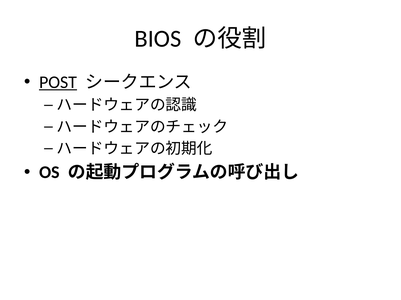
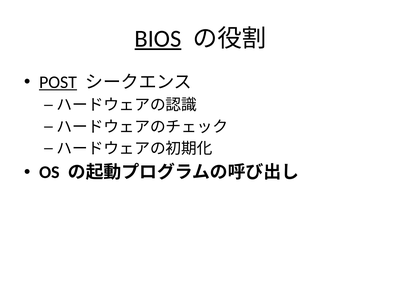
BIOS underline: none -> present (158, 39)
